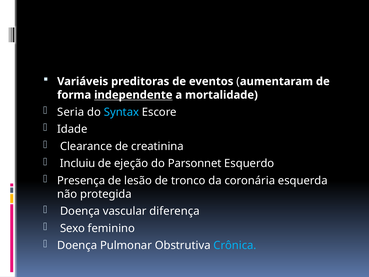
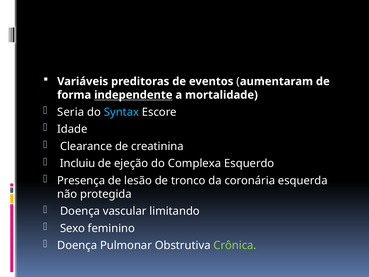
Parsonnet: Parsonnet -> Complexa (195, 163)
diferença: diferença -> limitando (175, 211)
Crônica colour: light blue -> light green (235, 245)
